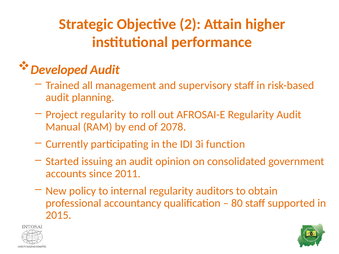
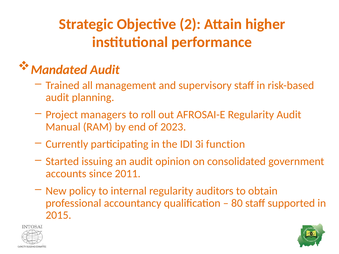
Developed: Developed -> Mandated (59, 70)
Project regularity: regularity -> managers (103, 115)
2078: 2078 -> 2023 (173, 127)
